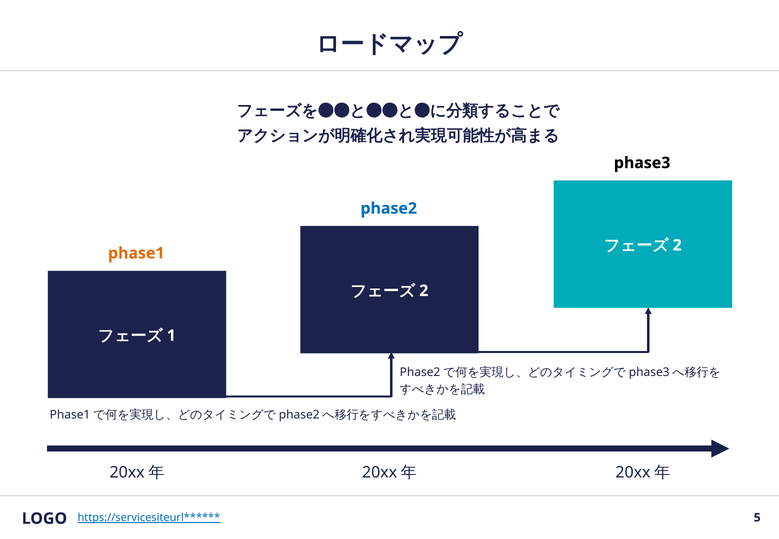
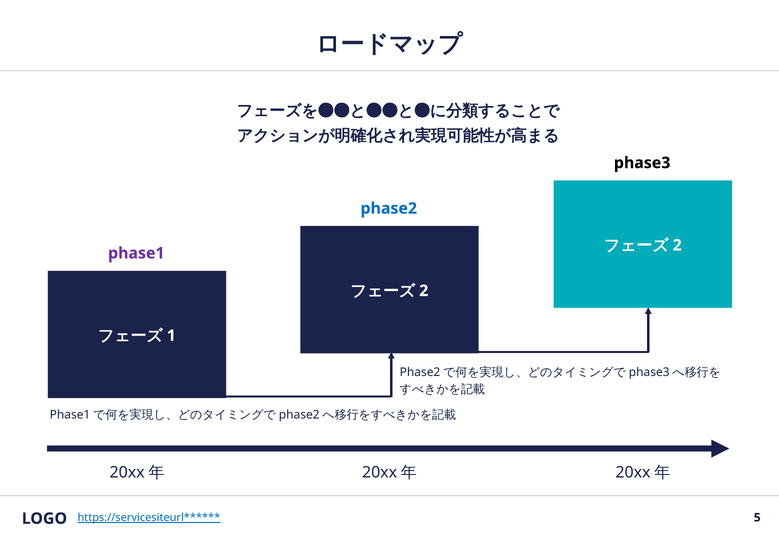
phase1 colour: orange -> purple (136, 253)
